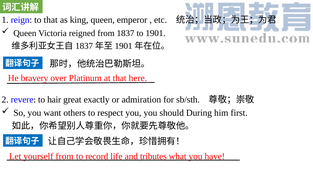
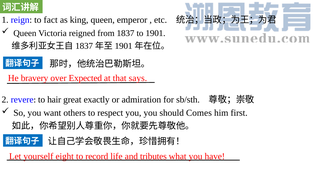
to that: that -> fact (51, 20)
Platinum: Platinum -> Expected (85, 78)
here: here -> says (138, 78)
During: During -> Comes (199, 113)
yourself from: from -> eight (65, 156)
